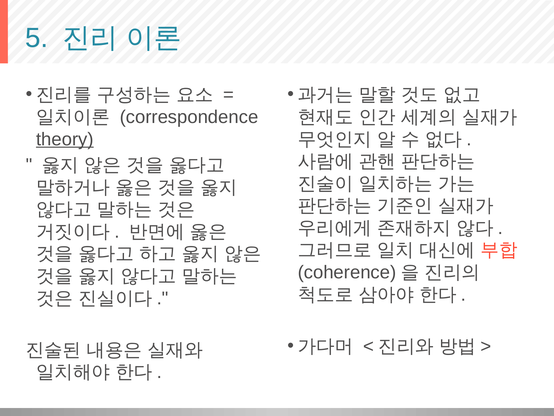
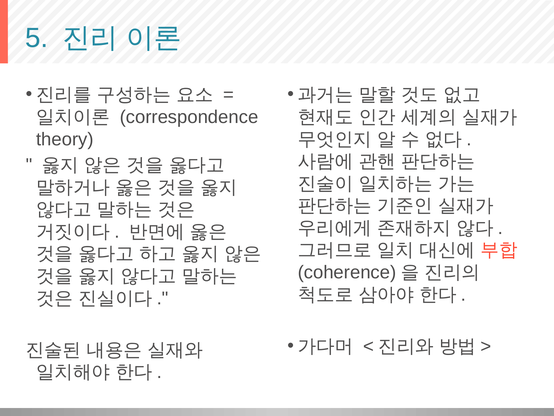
theory underline: present -> none (65, 139)
